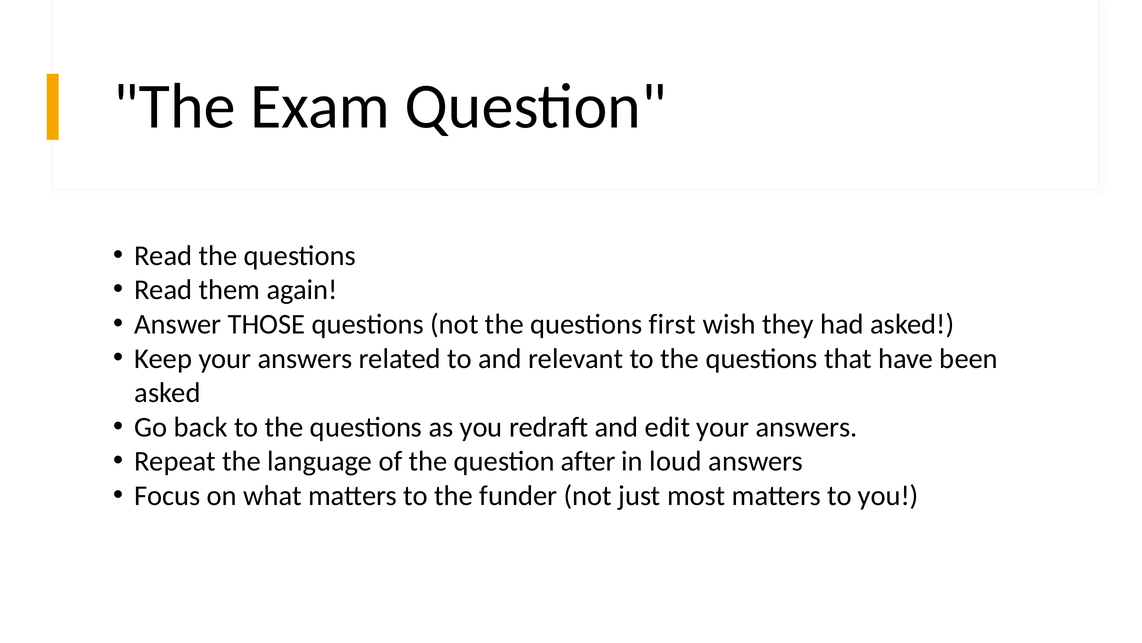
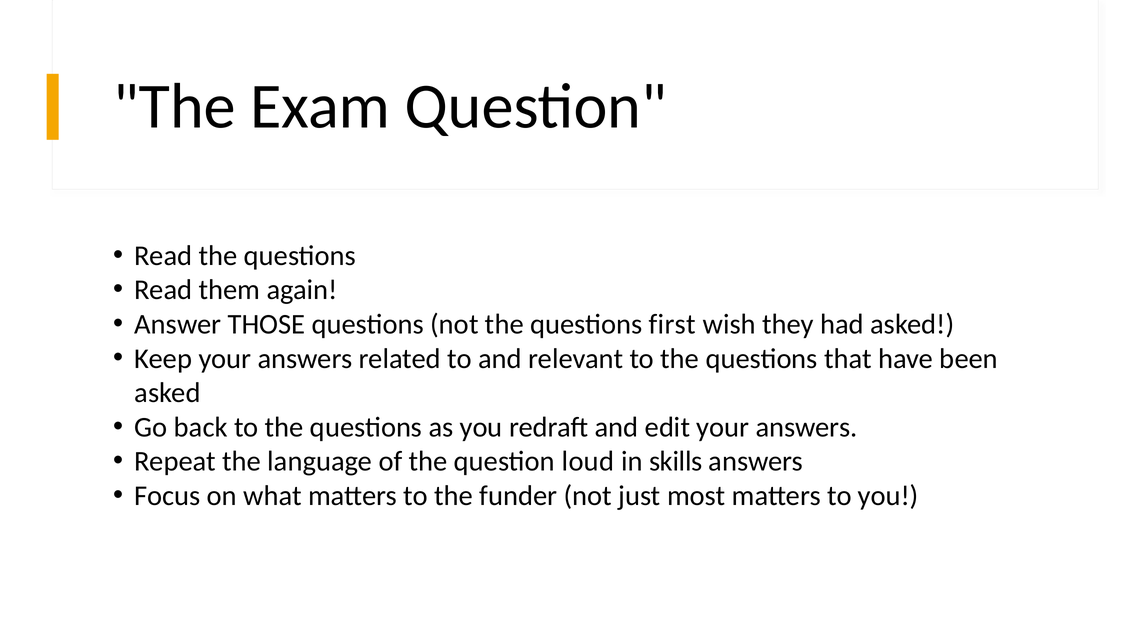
after: after -> loud (588, 461)
loud: loud -> skills (676, 461)
